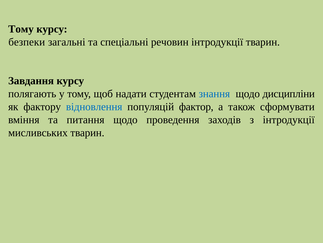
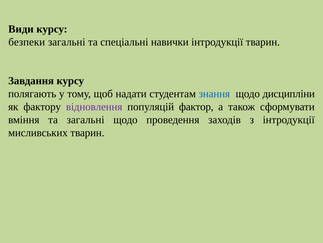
Тому: Тому -> Види (21, 29)
речовин: речовин -> навички (170, 42)
відновлення colour: blue -> purple (94, 106)
та питання: питання -> загальні (86, 119)
